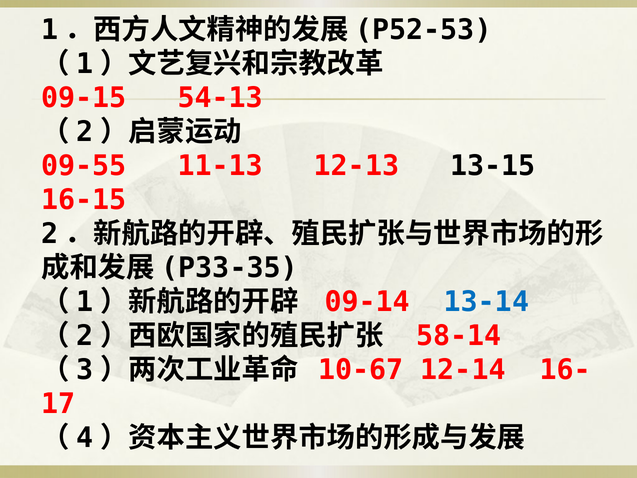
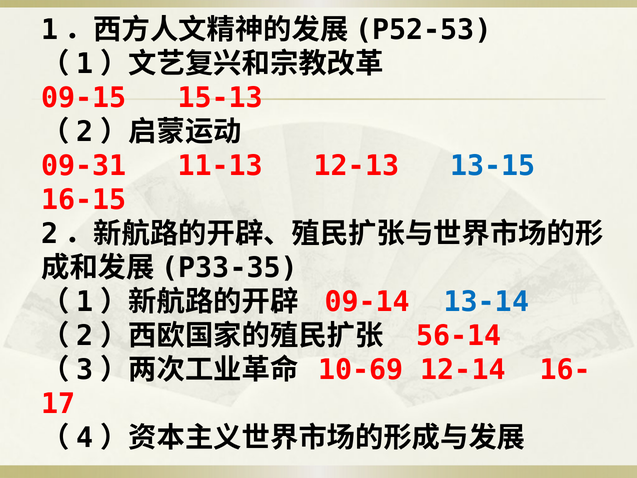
54-13: 54-13 -> 15-13 (220, 98)
09-55: 09-55 -> 09-31 (84, 166)
13-15 colour: black -> blue (493, 166)
58-14: 58-14 -> 56-14 (459, 336)
10-67: 10-67 -> 10-69 (361, 370)
